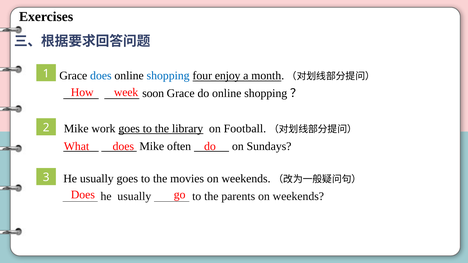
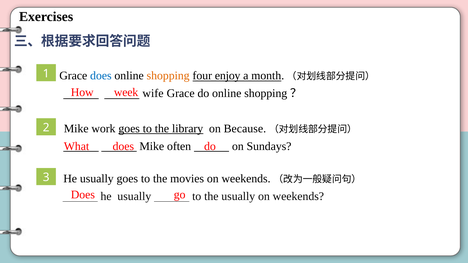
shopping colour: blue -> orange (168, 76)
soon: soon -> wife (153, 94)
Football: Football -> Because (245, 129)
the parents: parents -> usually (238, 197)
